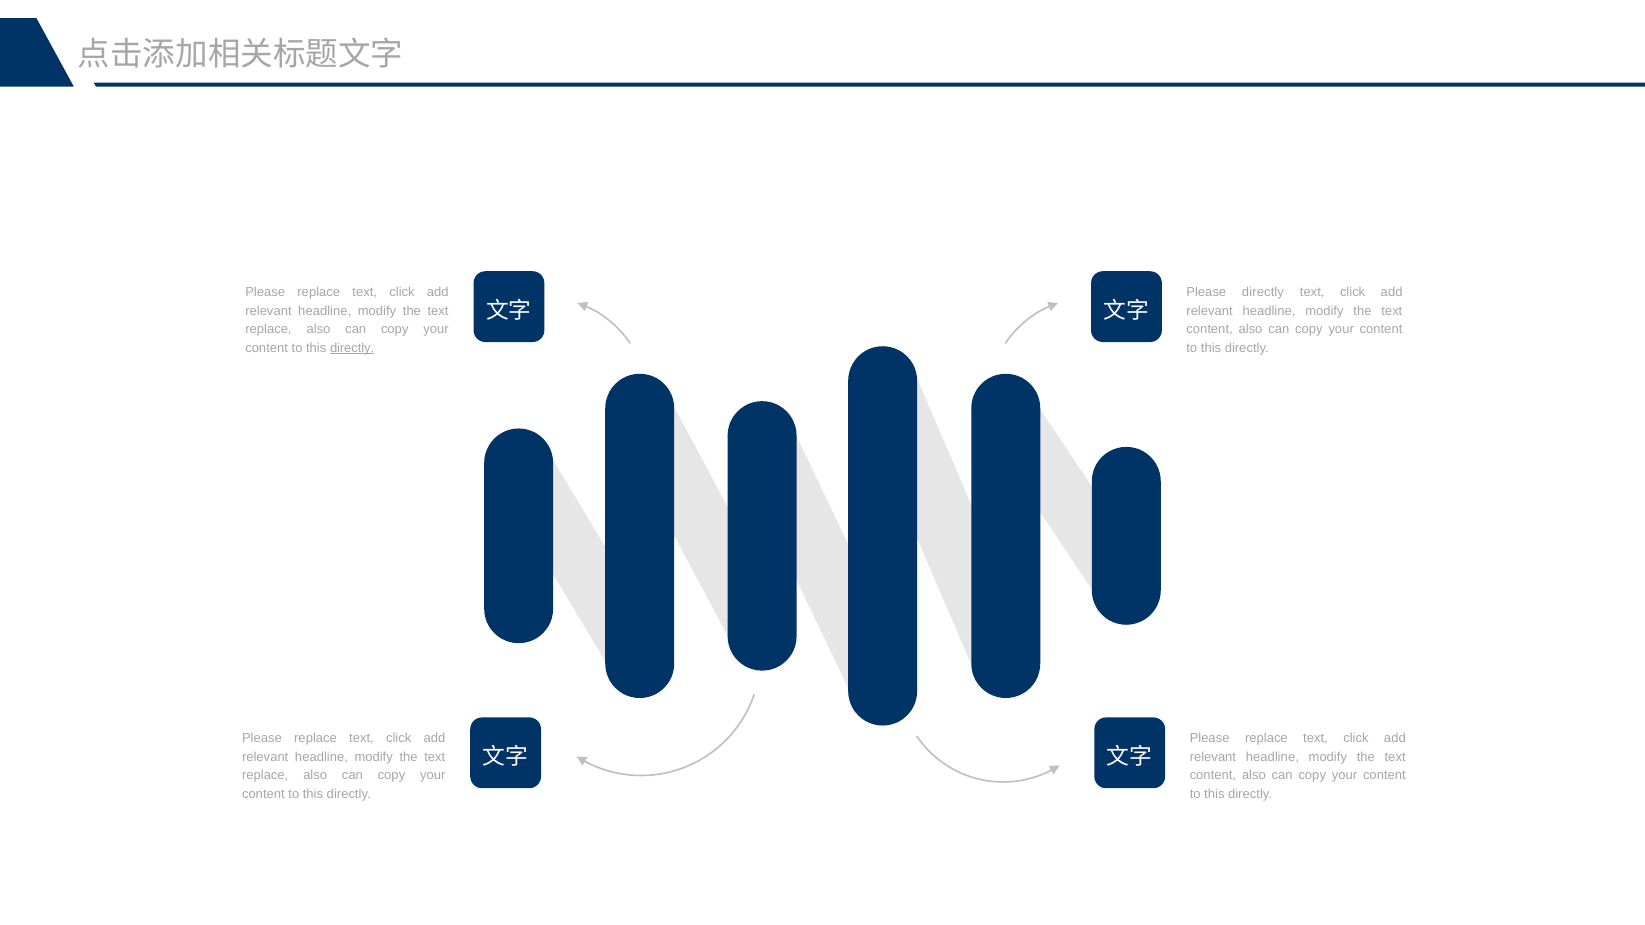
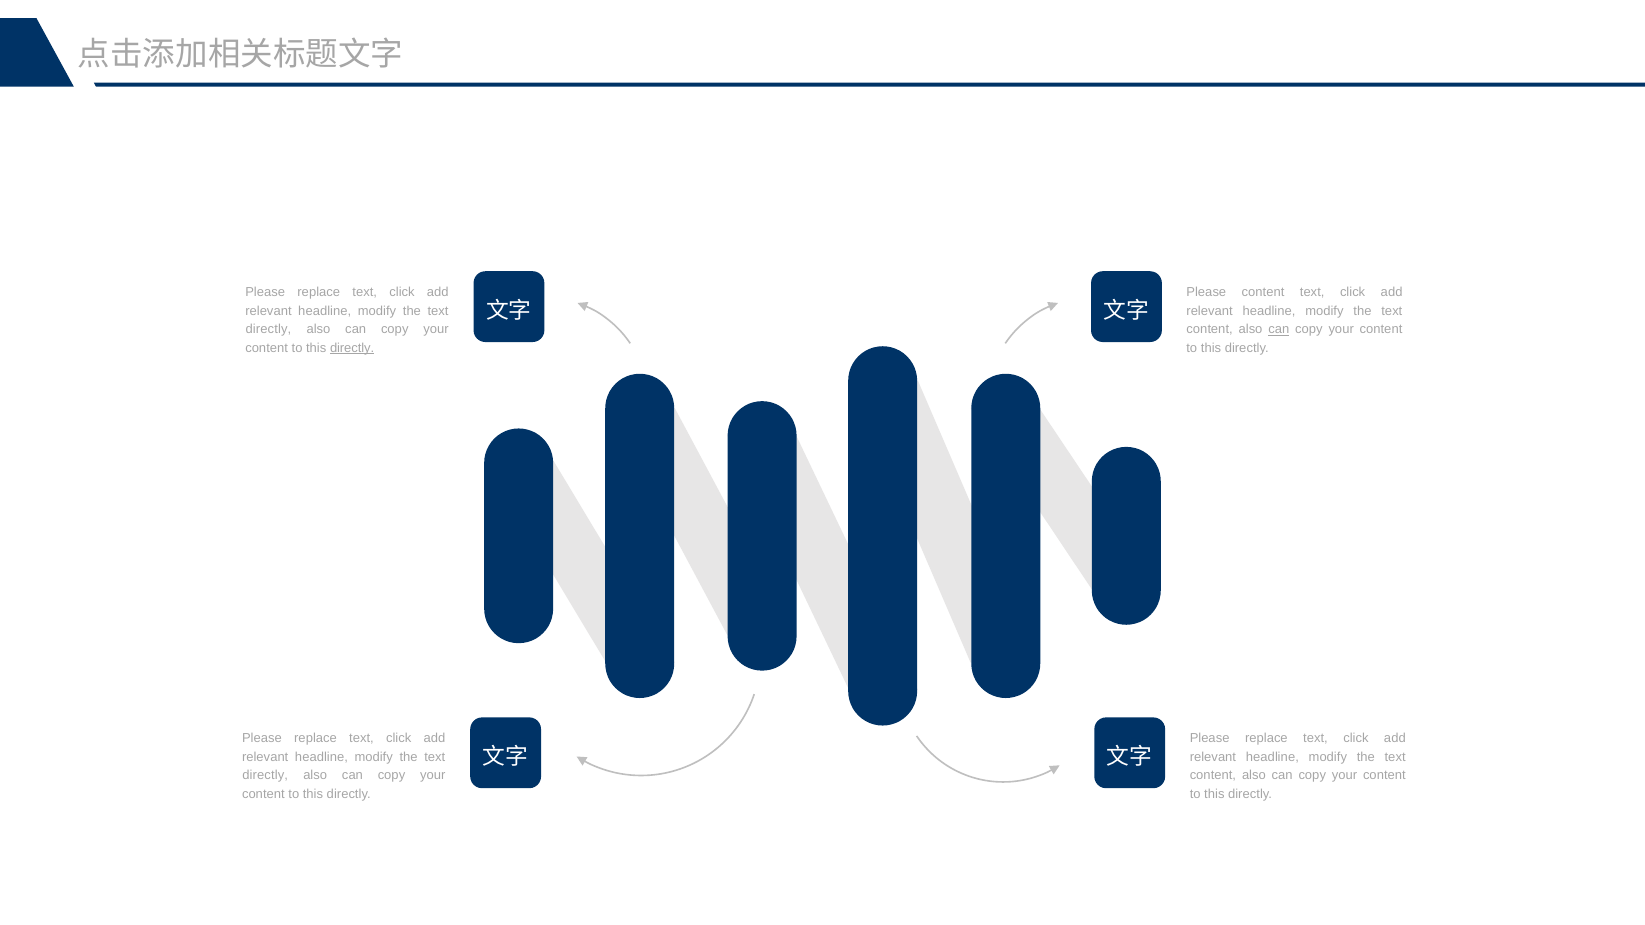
Please directly: directly -> content (1263, 292)
replace: replace -> directly (268, 330)
can underline: none -> present (1279, 330)
replace: replace -> directly (265, 776)
